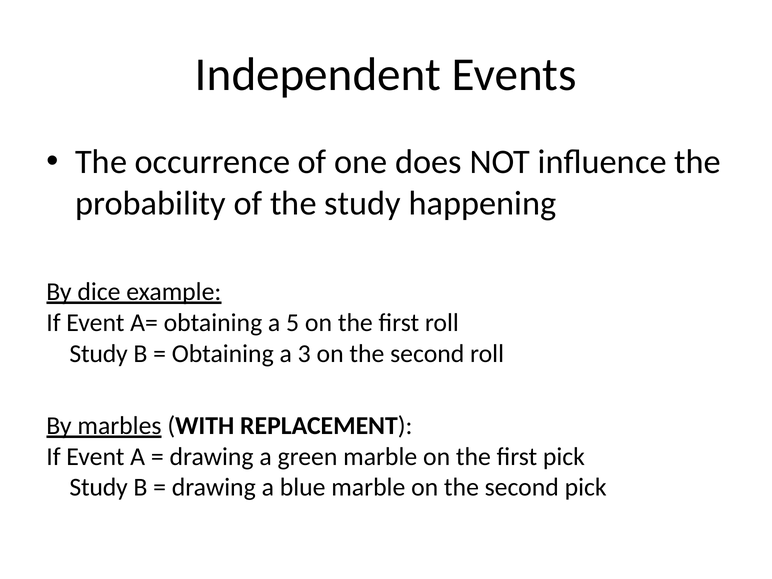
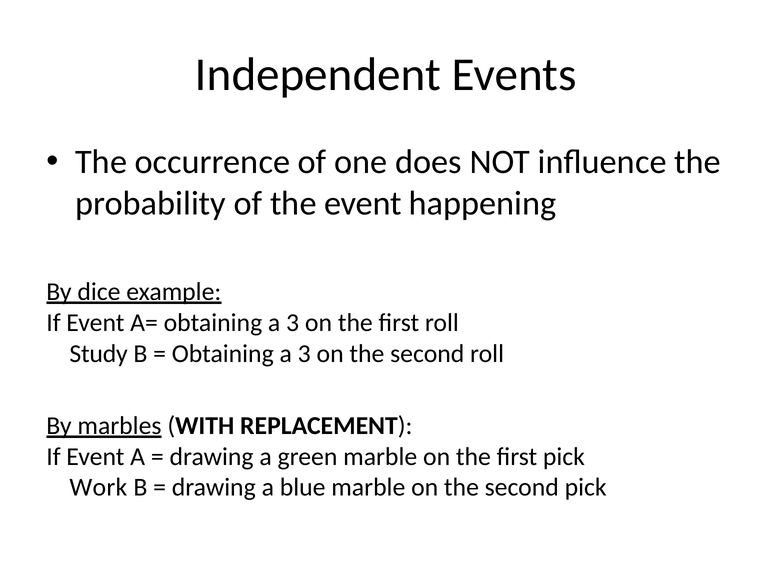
the study: study -> event (363, 203)
A= obtaining a 5: 5 -> 3 (293, 323)
Study: Study -> Work (98, 487)
